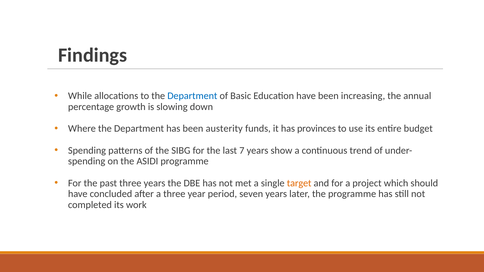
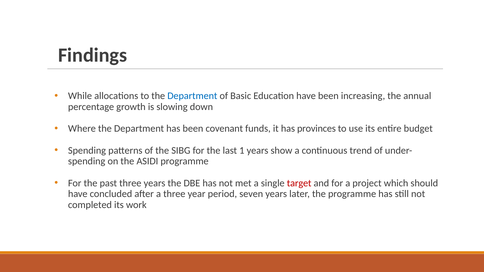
austerity: austerity -> covenant (224, 129)
7: 7 -> 1 (242, 151)
target colour: orange -> red (299, 183)
